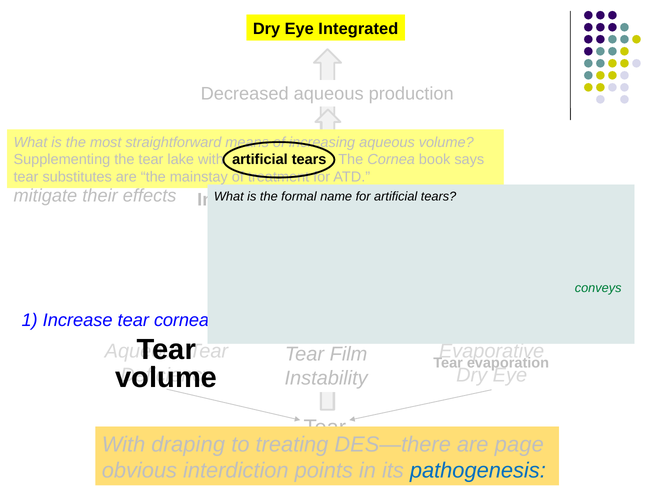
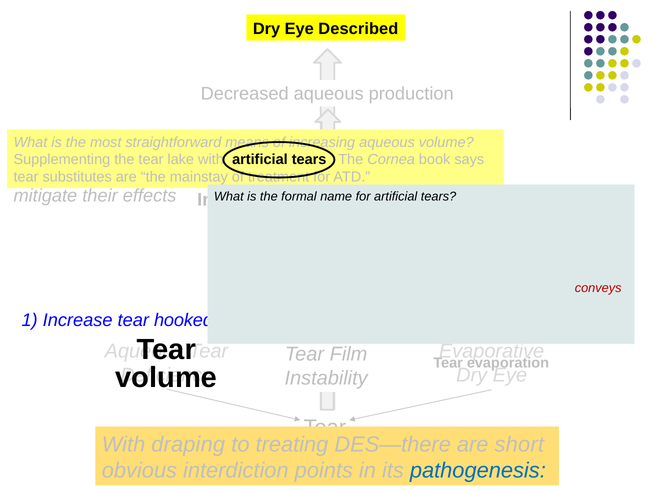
Integrated: Integrated -> Described (358, 29)
conveys colour: green -> red (598, 288)
corneal: corneal -> hooked (183, 321)
page: page -> short (519, 445)
